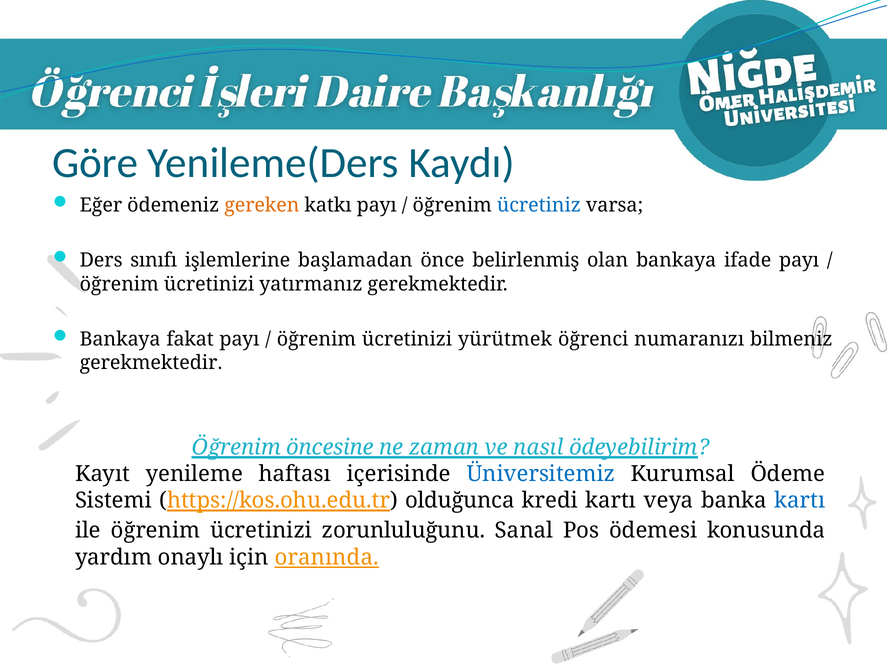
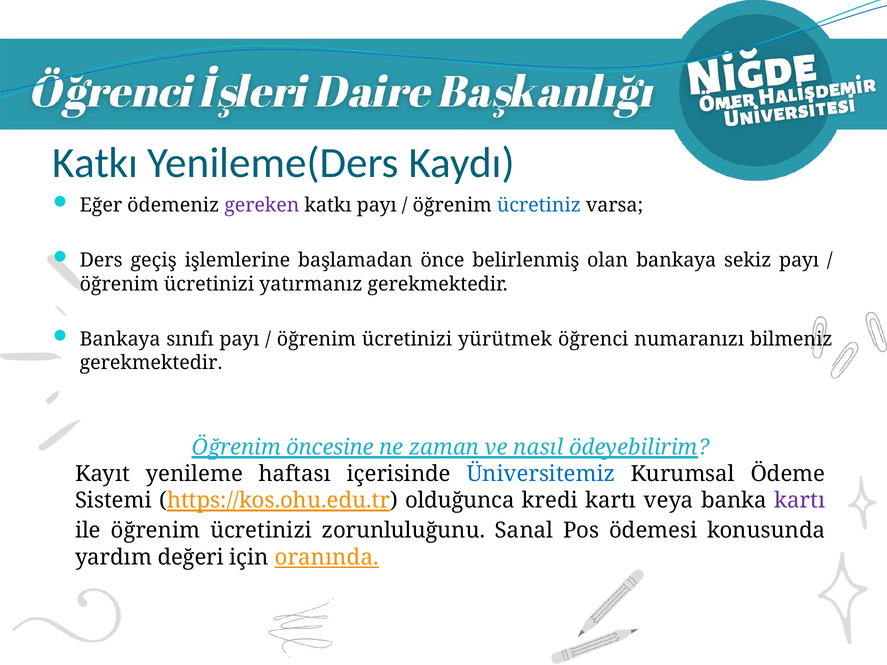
Göre: Göre -> Katkı (95, 163)
gereken colour: orange -> purple (262, 205)
sınıfı: sınıfı -> geçiş (154, 260)
ifade: ifade -> sekiz (748, 260)
fakat: fakat -> sınıfı (190, 339)
kartı colour: blue -> purple (800, 501)
onaylı: onaylı -> değeri (191, 557)
